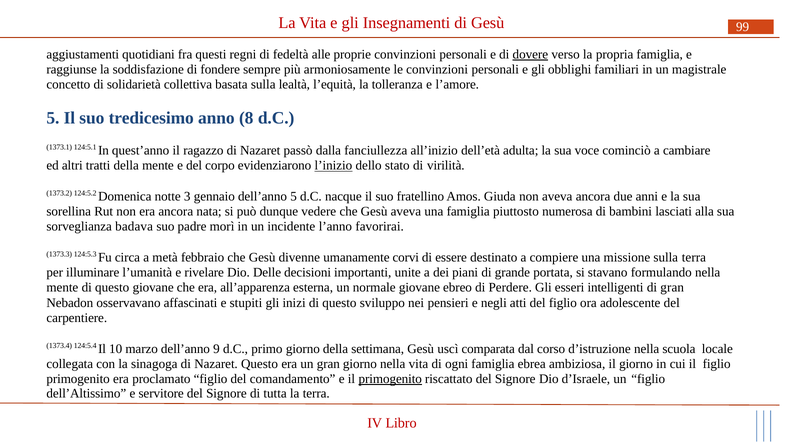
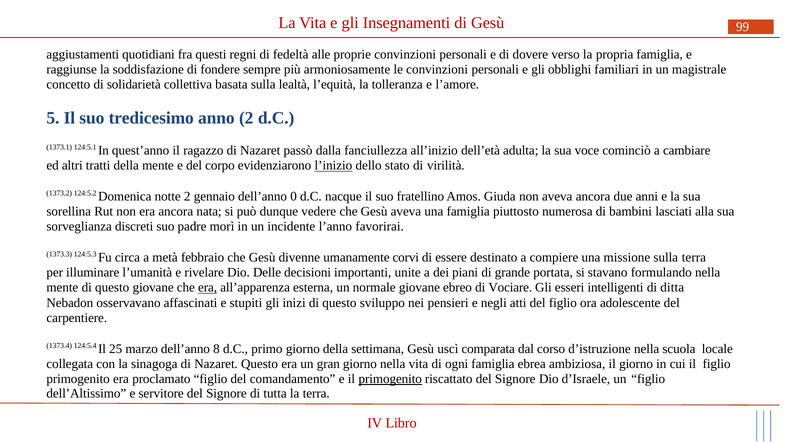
dovere underline: present -> none (530, 54)
anno 8: 8 -> 2 (246, 118)
notte 3: 3 -> 2 (187, 197)
dell’anno 5: 5 -> 0 (294, 197)
badava: badava -> discreti (134, 227)
era underline: none -> present (208, 288)
Perdere: Perdere -> Vociare (510, 288)
di gran: gran -> ditta (672, 288)
10: 10 -> 25 (116, 349)
9: 9 -> 8 (217, 349)
